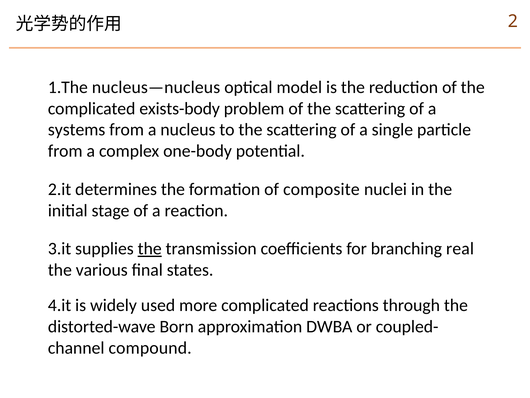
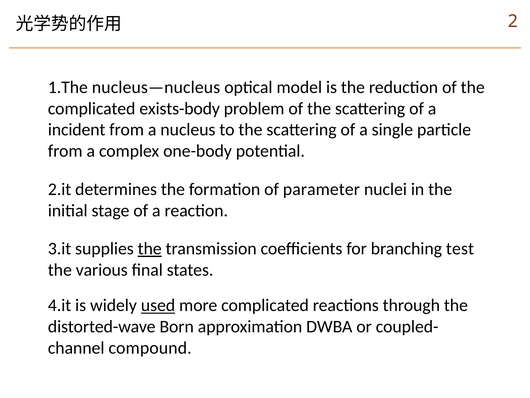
systems: systems -> incident (77, 130)
composite: composite -> parameter (321, 189)
real: real -> test (460, 248)
used underline: none -> present (158, 305)
